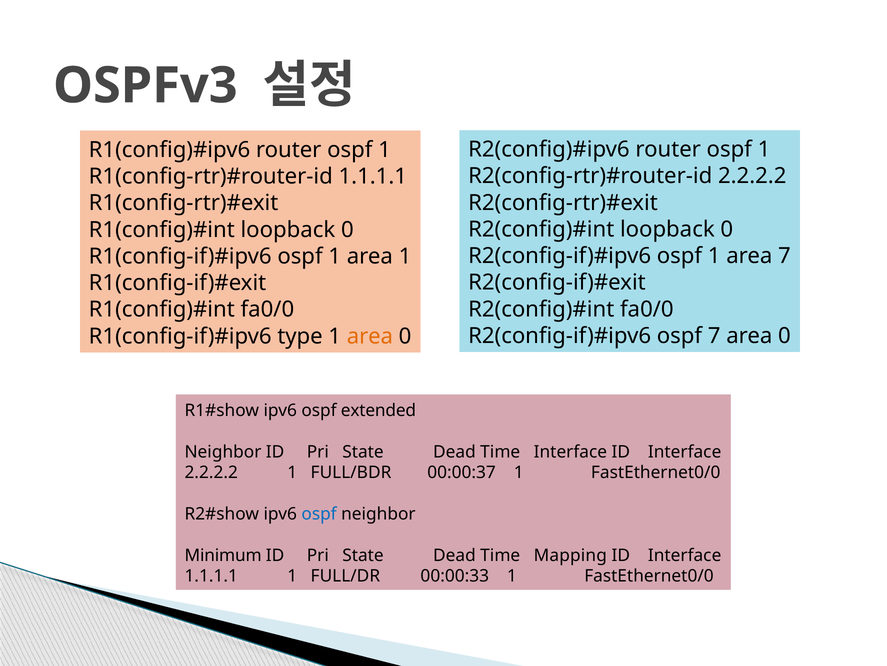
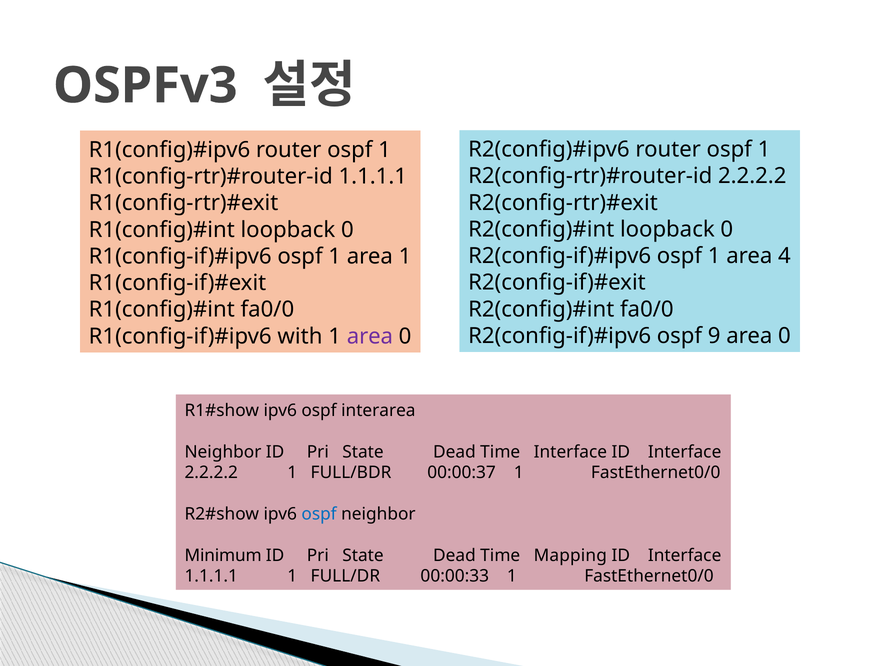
area 7: 7 -> 4 (784, 256)
ospf 7: 7 -> 9 (714, 336)
type: type -> with (300, 336)
area colour: orange -> purple (370, 336)
extended: extended -> interarea (378, 410)
